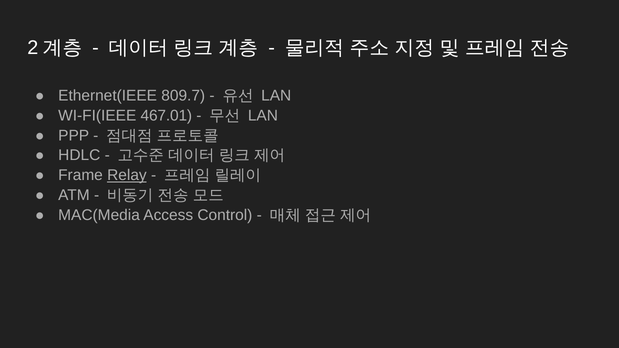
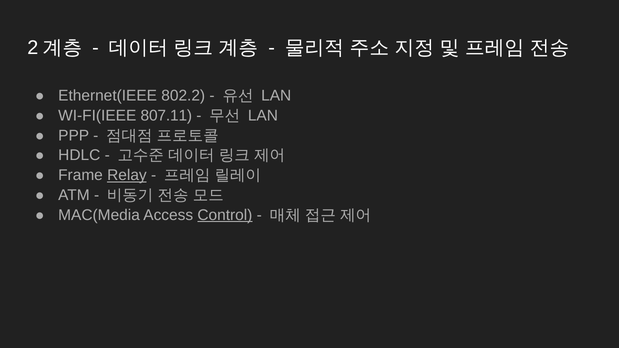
809.7: 809.7 -> 802.2 (183, 96)
467.01: 467.01 -> 807.11 (166, 116)
Control underline: none -> present (225, 215)
